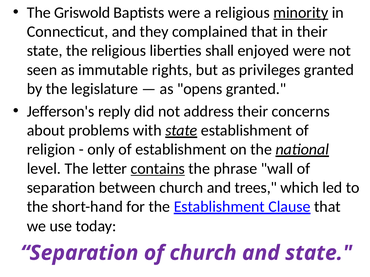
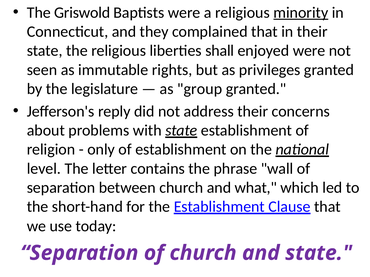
opens: opens -> group (200, 89)
contains underline: present -> none (158, 169)
trees: trees -> what (256, 188)
